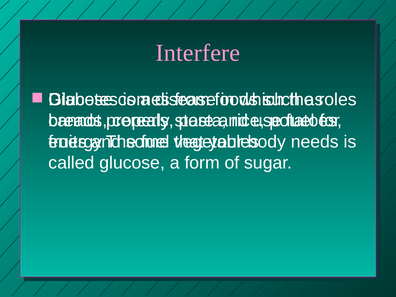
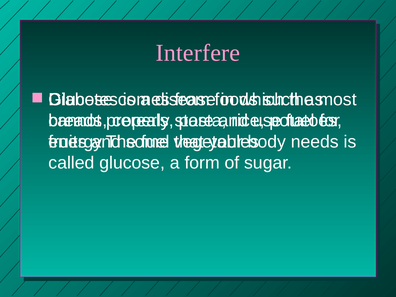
roles: roles -> most (338, 100)
